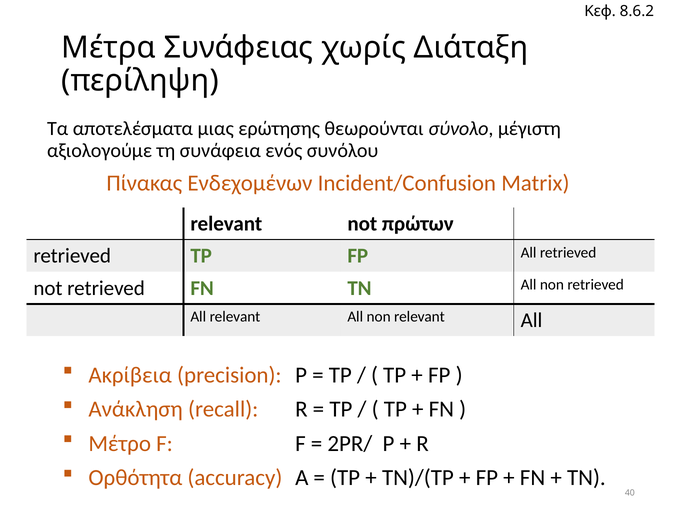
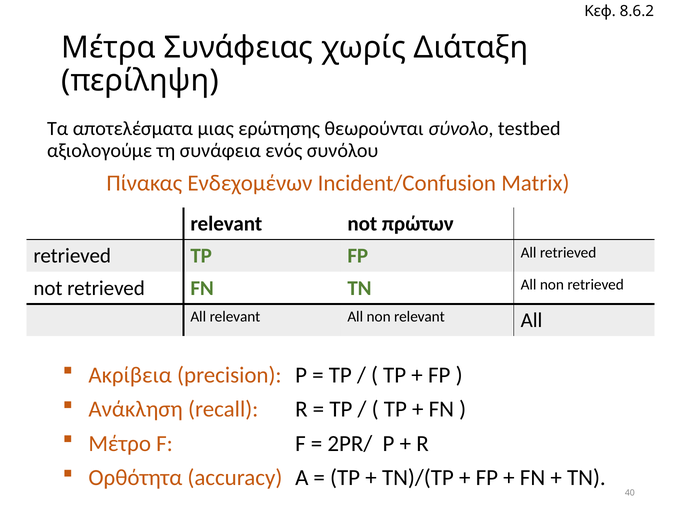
μέγιστη: μέγιστη -> testbed (529, 129)
